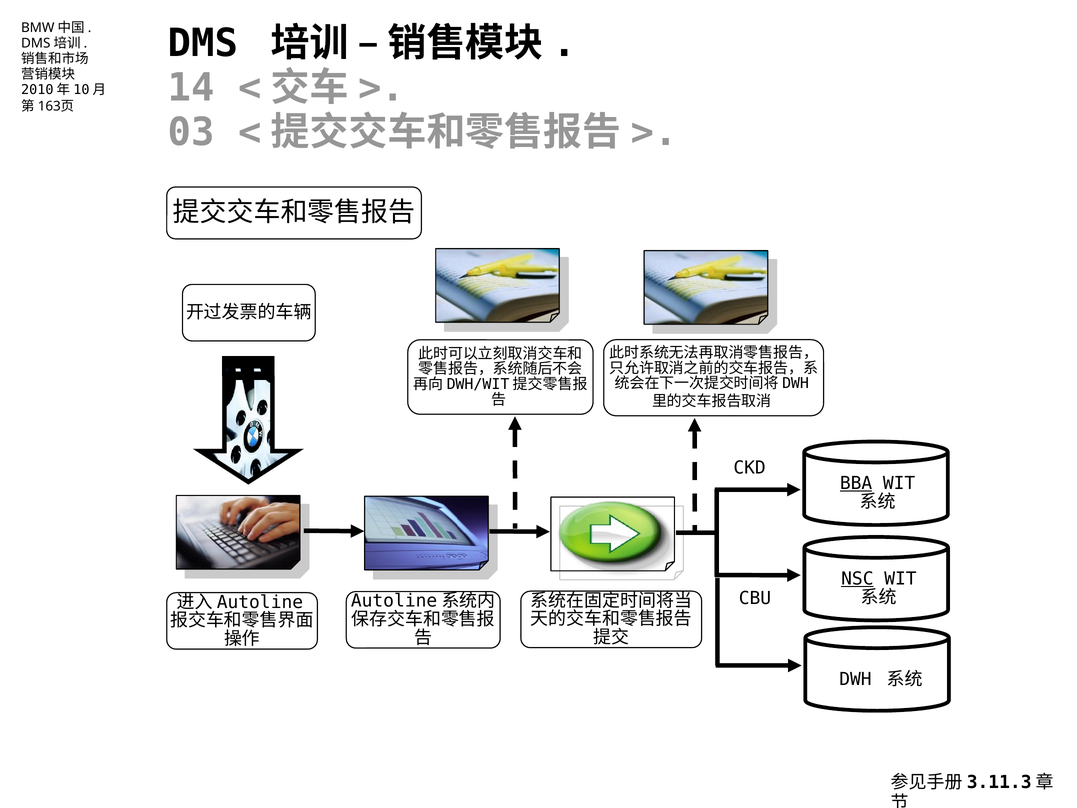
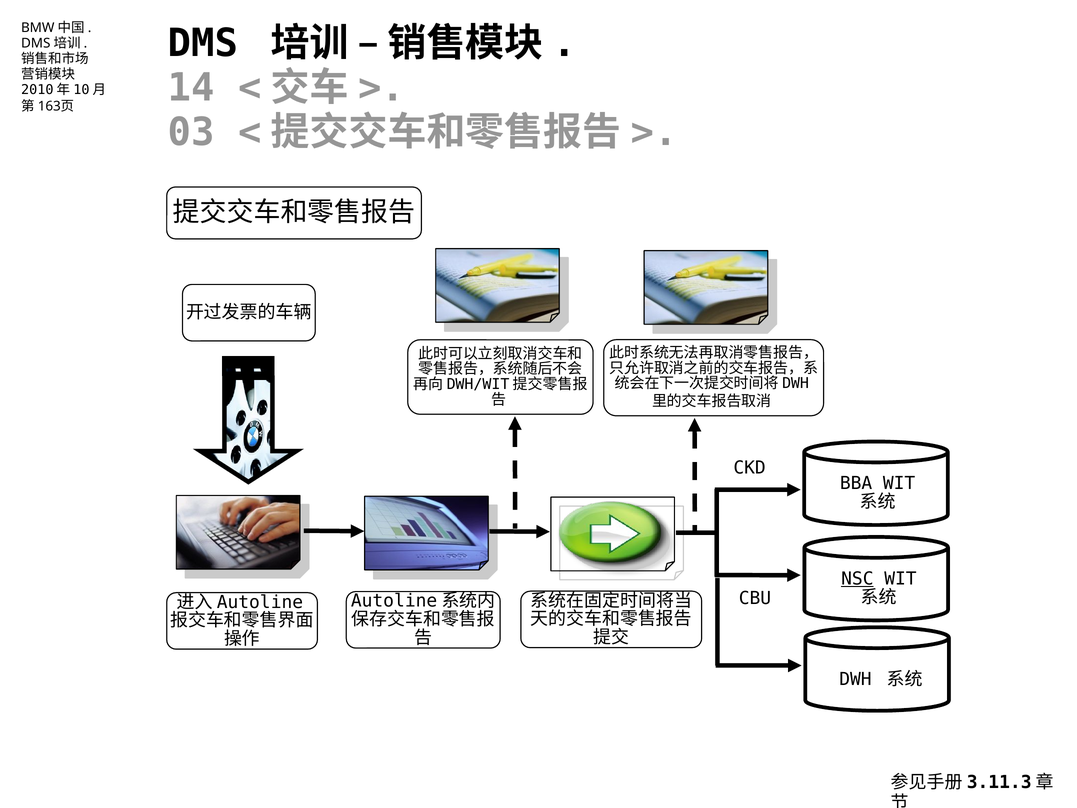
BBA underline: present -> none (856, 483)
